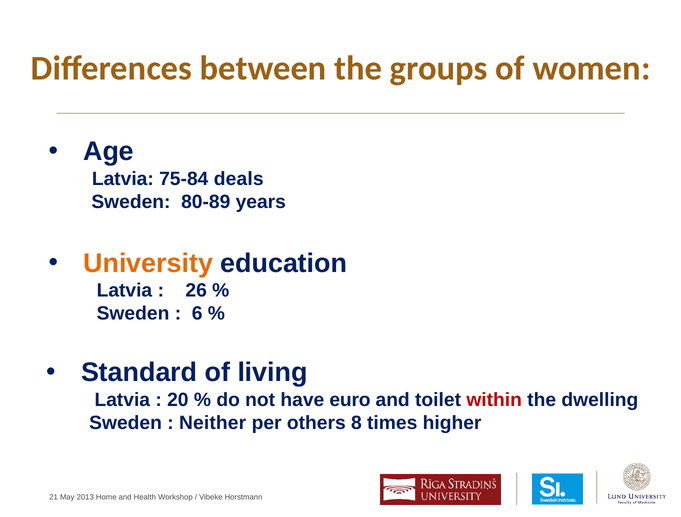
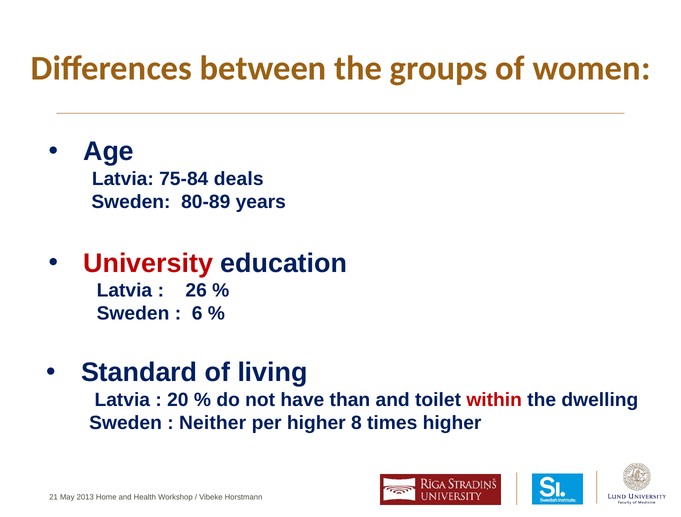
University colour: orange -> red (148, 264)
euro: euro -> than (350, 400)
per others: others -> higher (316, 423)
